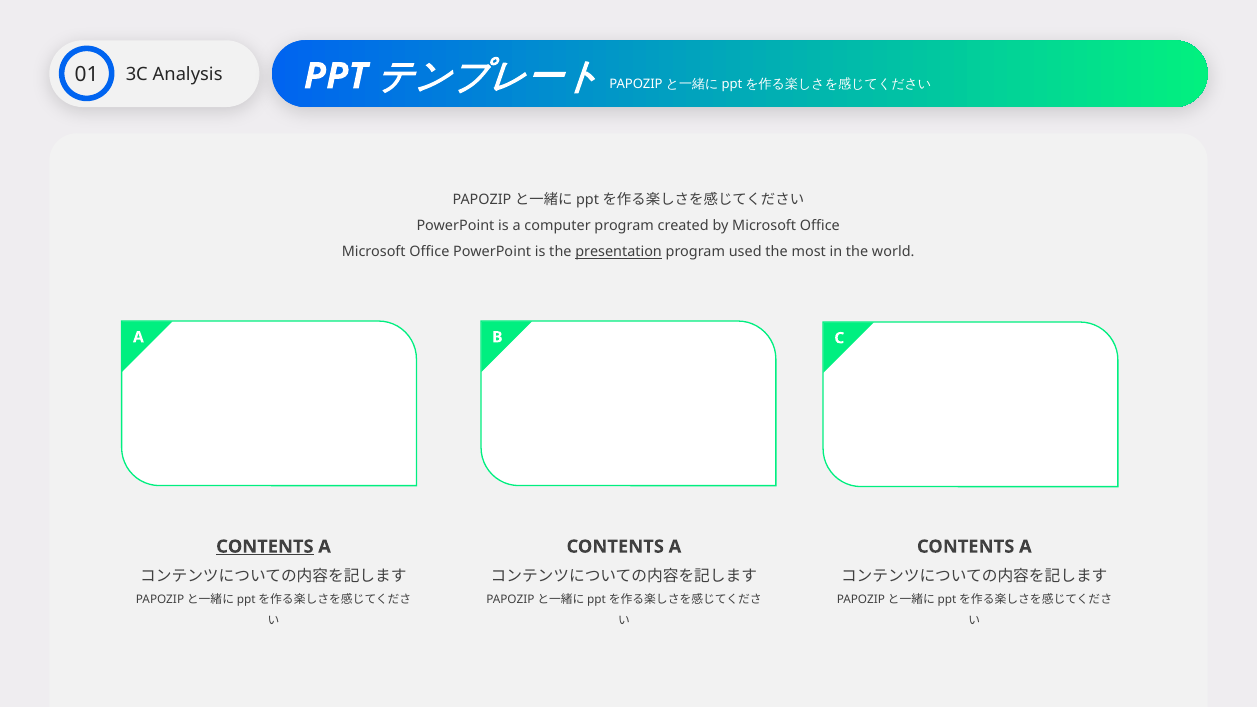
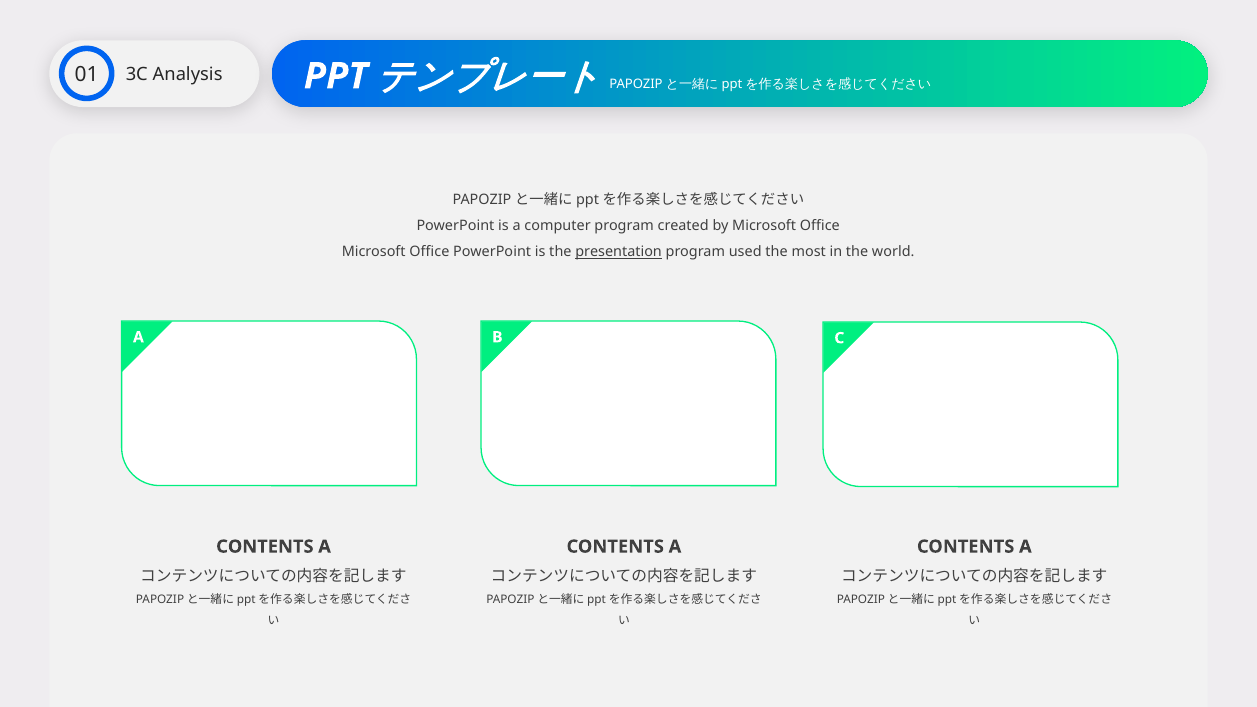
CONTENTS underline: present -> none (265, 547)
